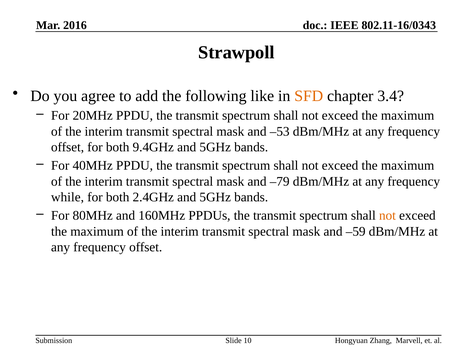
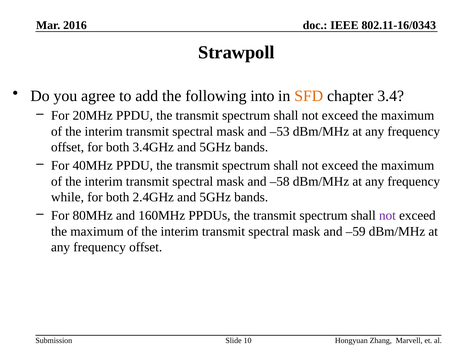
like: like -> into (262, 96)
9.4GHz: 9.4GHz -> 3.4GHz (153, 147)
–79: –79 -> –58 (280, 181)
not colour: orange -> purple (387, 215)
